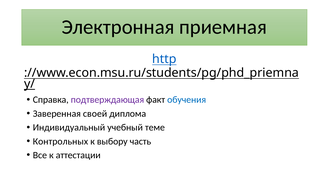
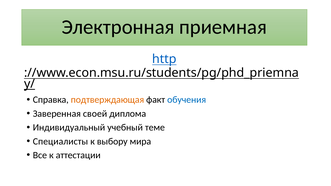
подтверждающая colour: purple -> orange (107, 100)
Контрольных: Контрольных -> Специалисты (60, 141)
часть: часть -> мира (140, 141)
